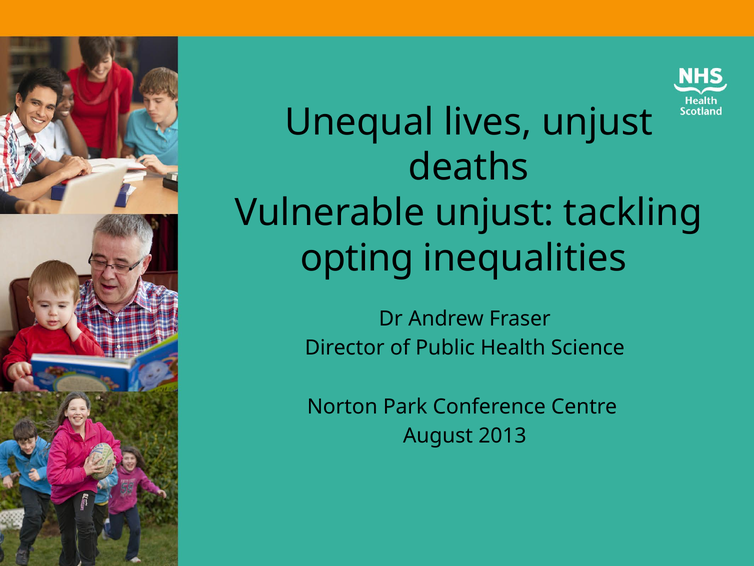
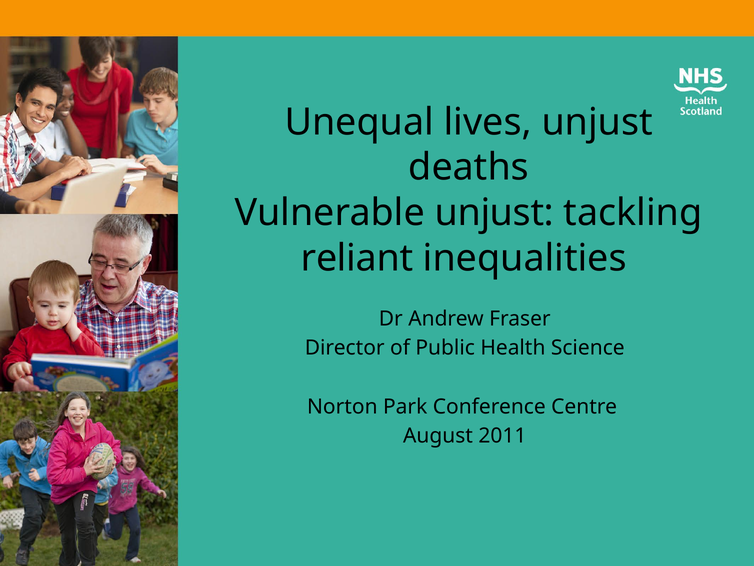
opting: opting -> reliant (357, 258)
2013: 2013 -> 2011 (502, 436)
